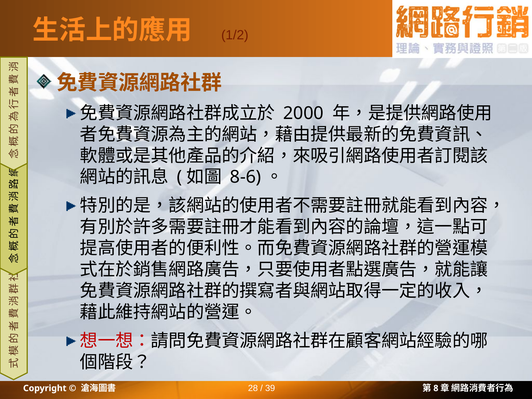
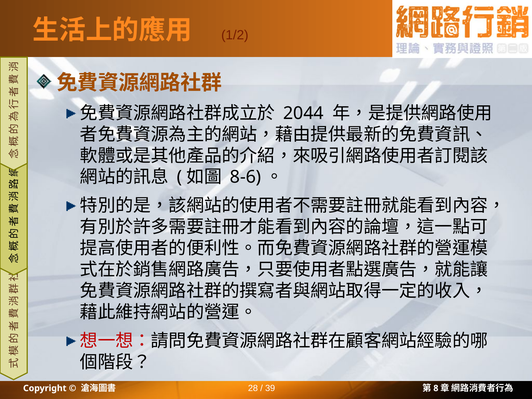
2000: 2000 -> 2044 (303, 113)
